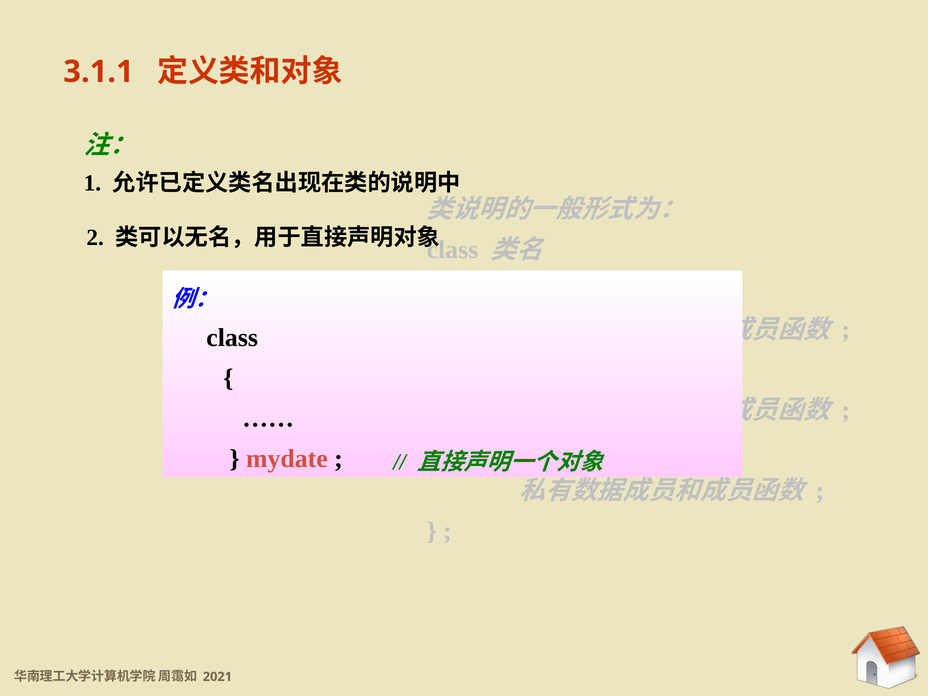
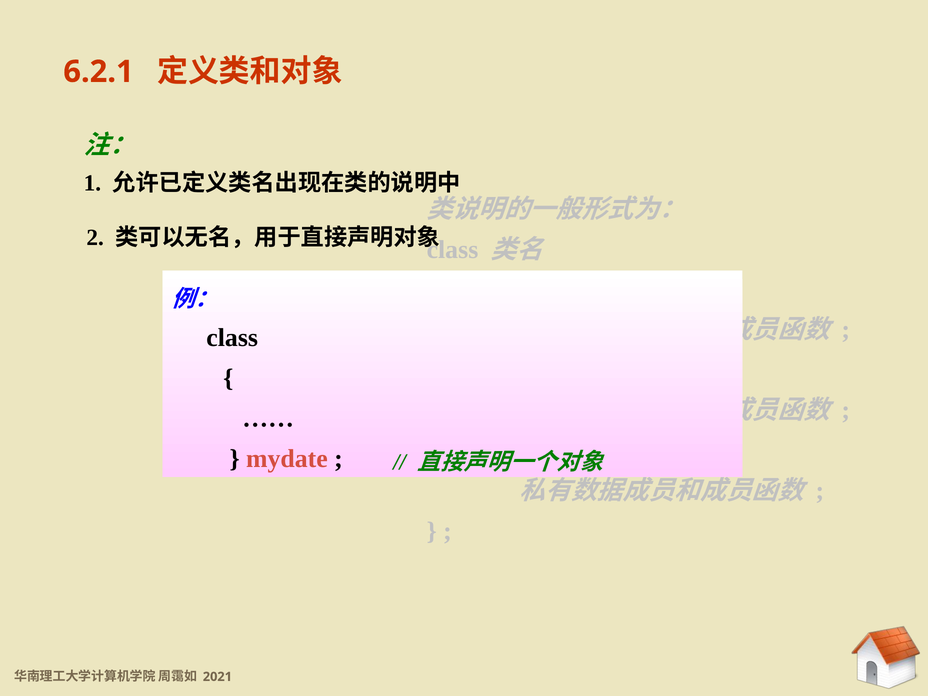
3.1.1: 3.1.1 -> 6.2.1 (99, 72)
